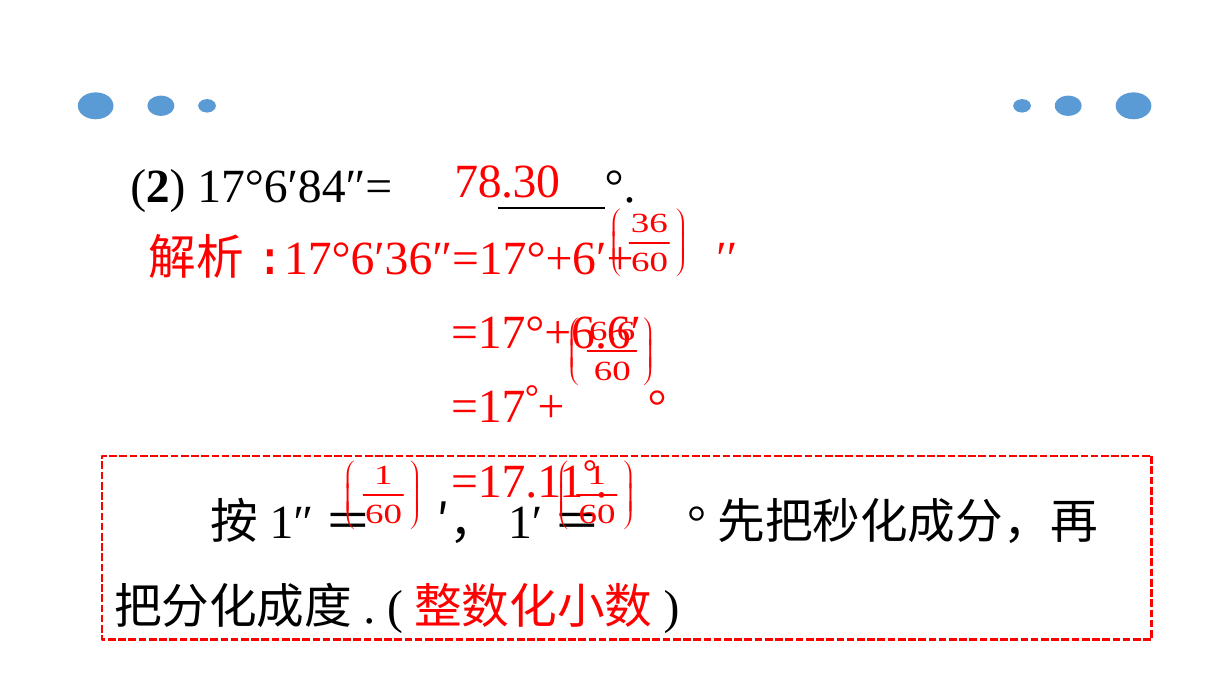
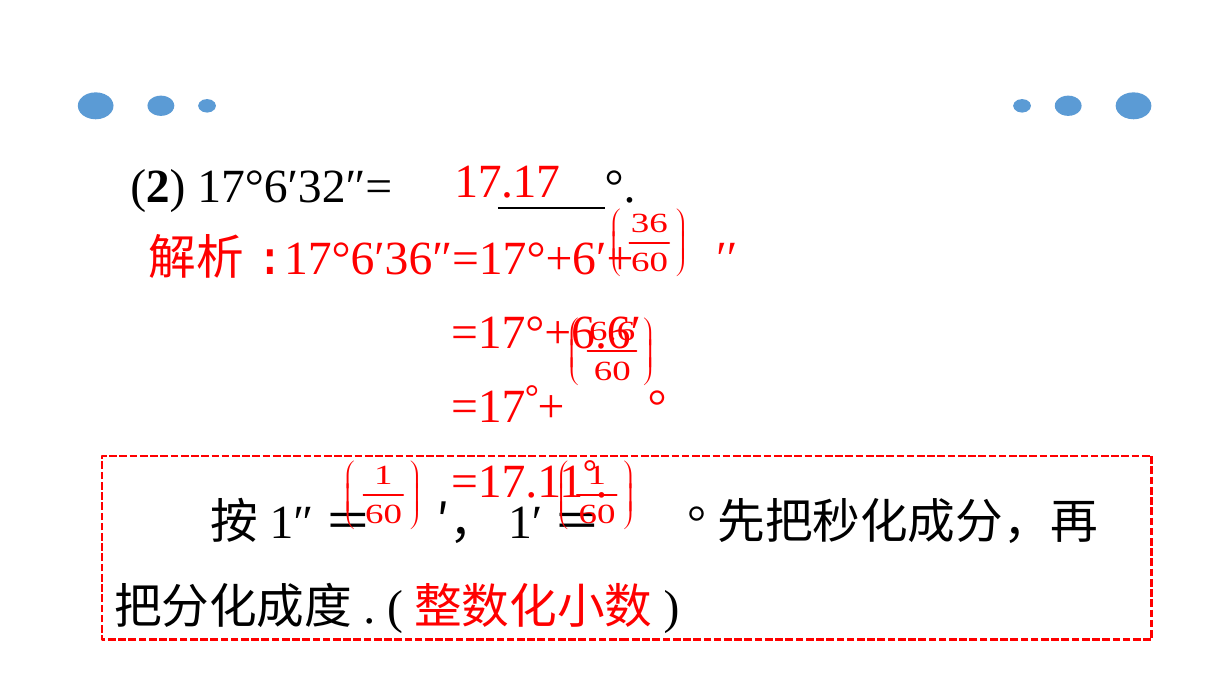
78.30: 78.30 -> 17.17 (507, 181)
17°6′84″=: 17°6′84″= -> 17°6′32″= (295, 187)
